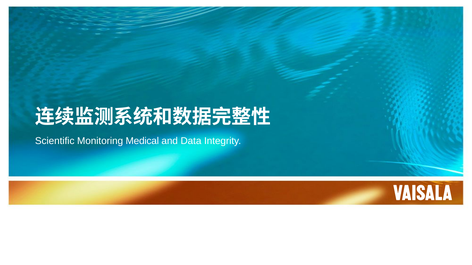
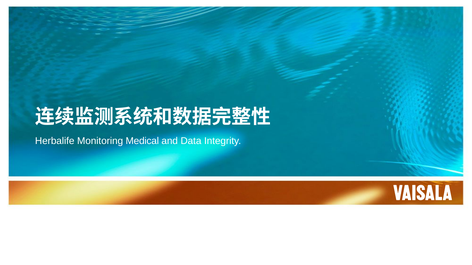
Scientific: Scientific -> Herbalife (55, 141)
